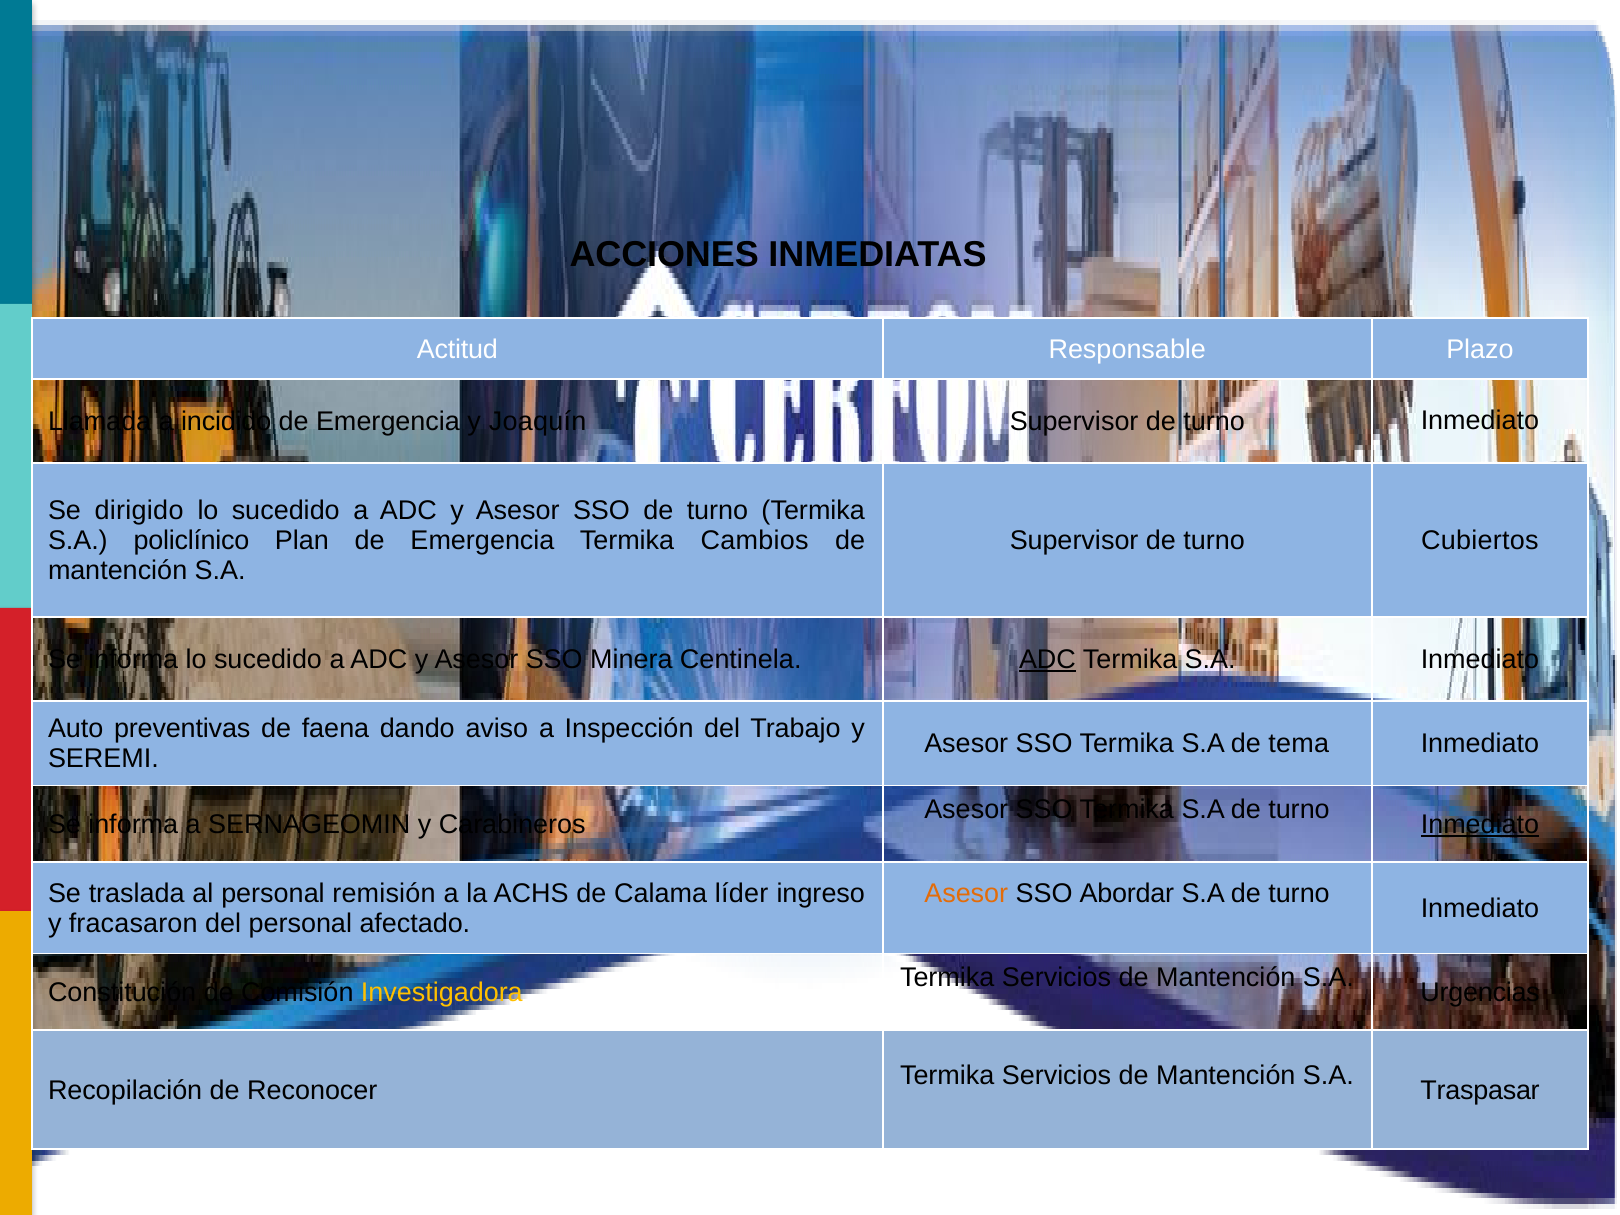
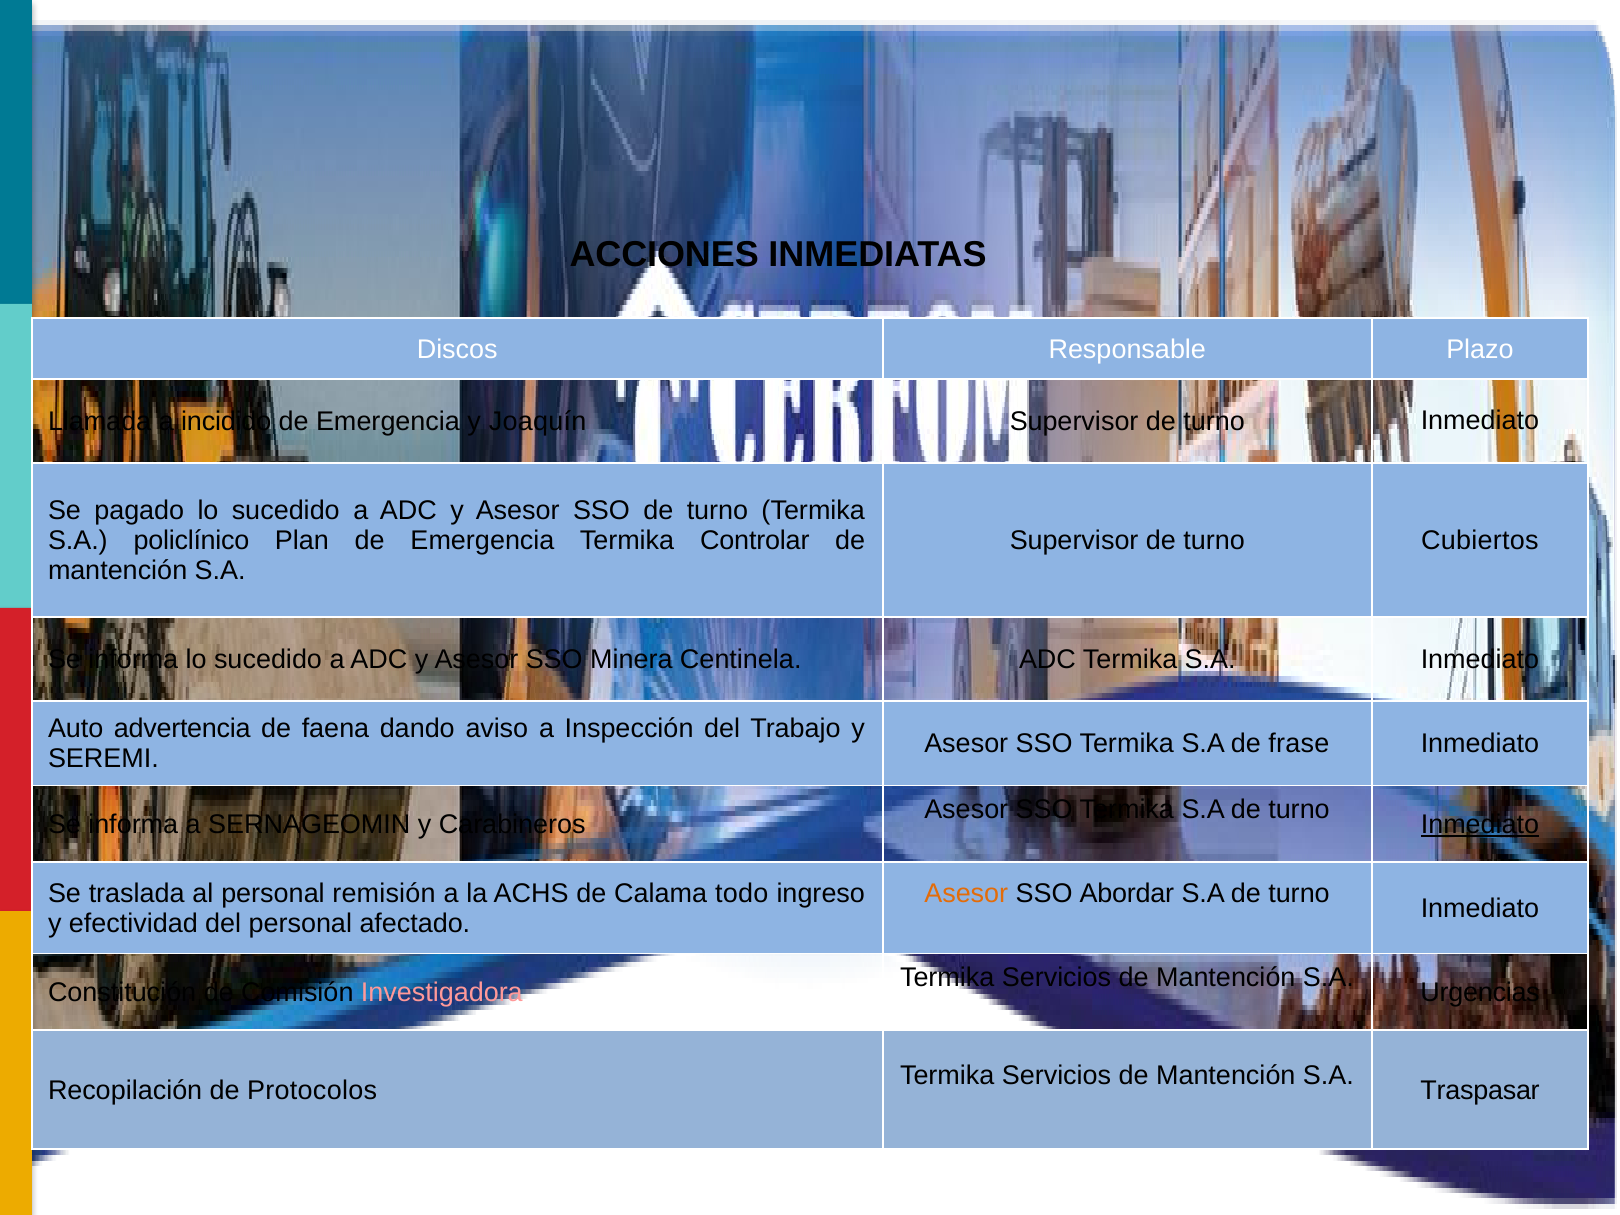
Actitud: Actitud -> Discos (457, 349)
dirigido: dirigido -> pagado (139, 510)
Cambios: Cambios -> Controlar (755, 540)
ADC underline: present -> none (1047, 660)
preventivas: preventivas -> advertencia (182, 729)
tema: tema -> frase (1299, 744)
líder: líder -> todo (742, 893)
fracasaron: fracasaron -> efectividad (133, 923)
Investigadora colour: yellow -> pink (442, 992)
Reconocer: Reconocer -> Protocolos (312, 1090)
